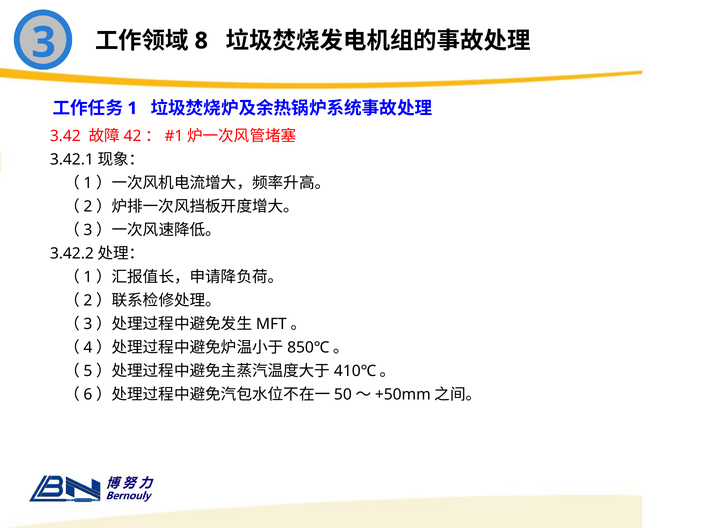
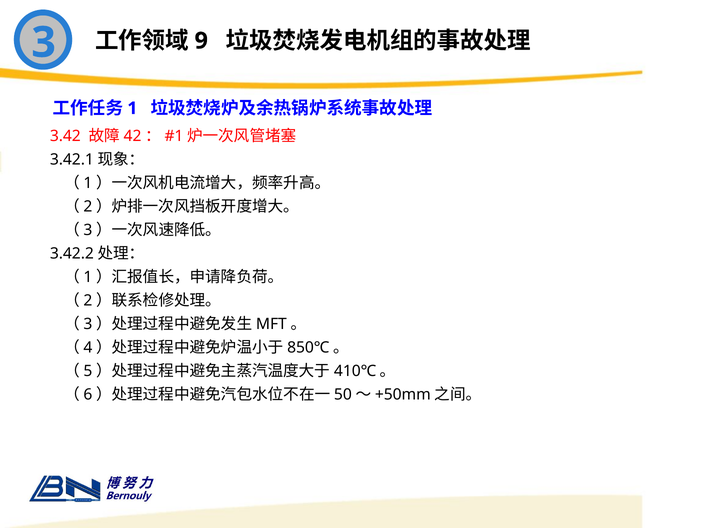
8: 8 -> 9 (201, 41)
